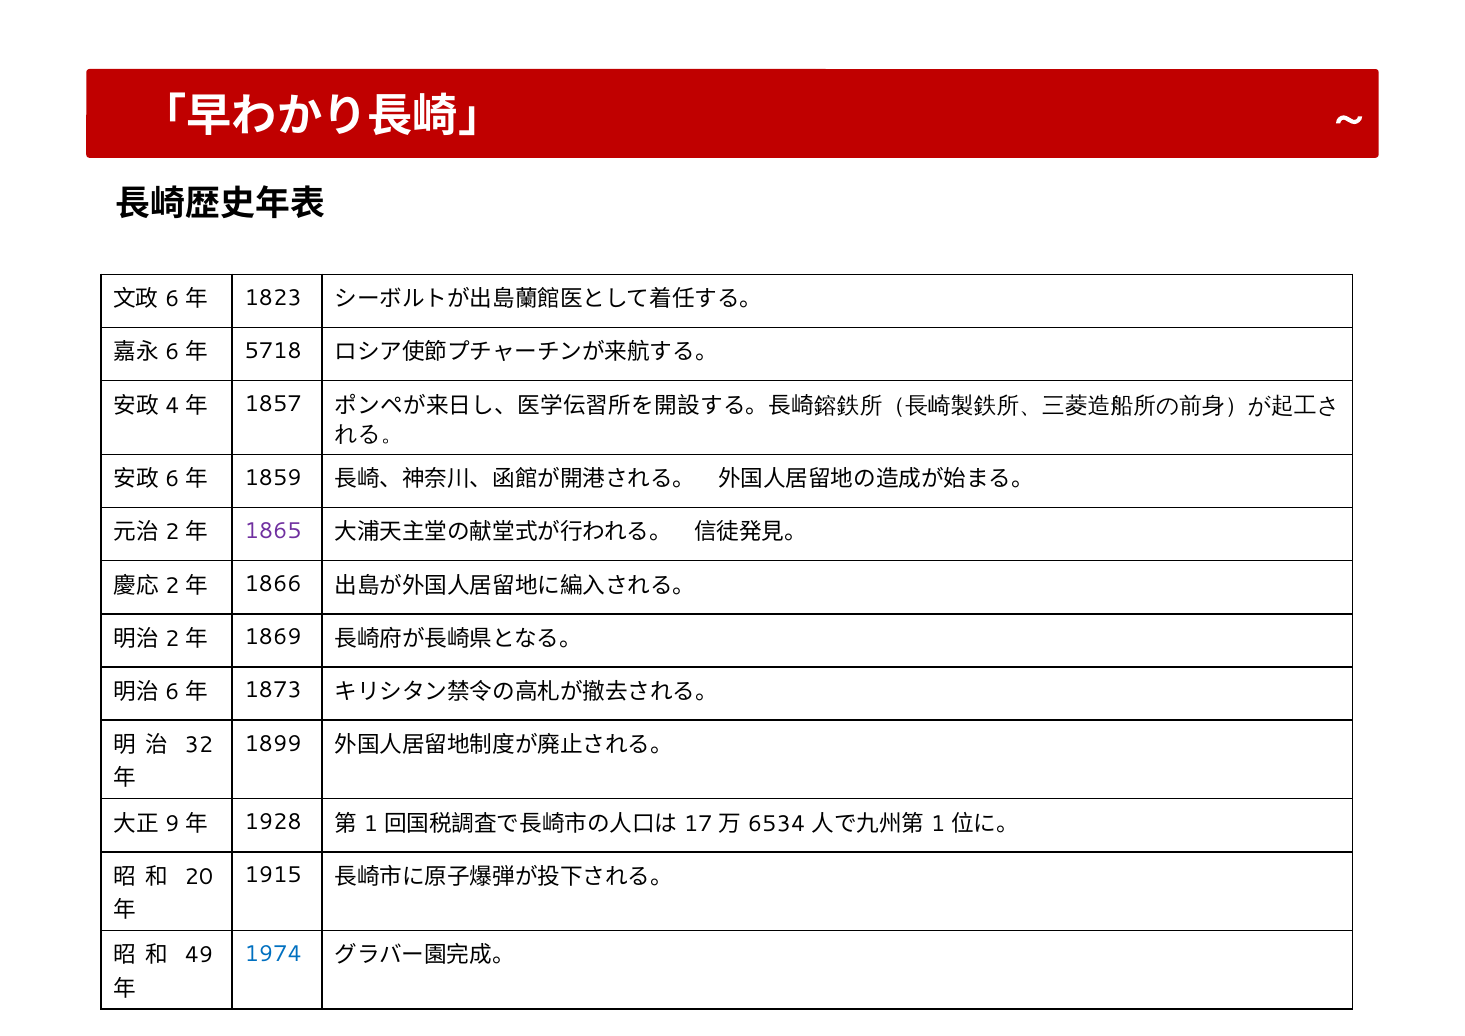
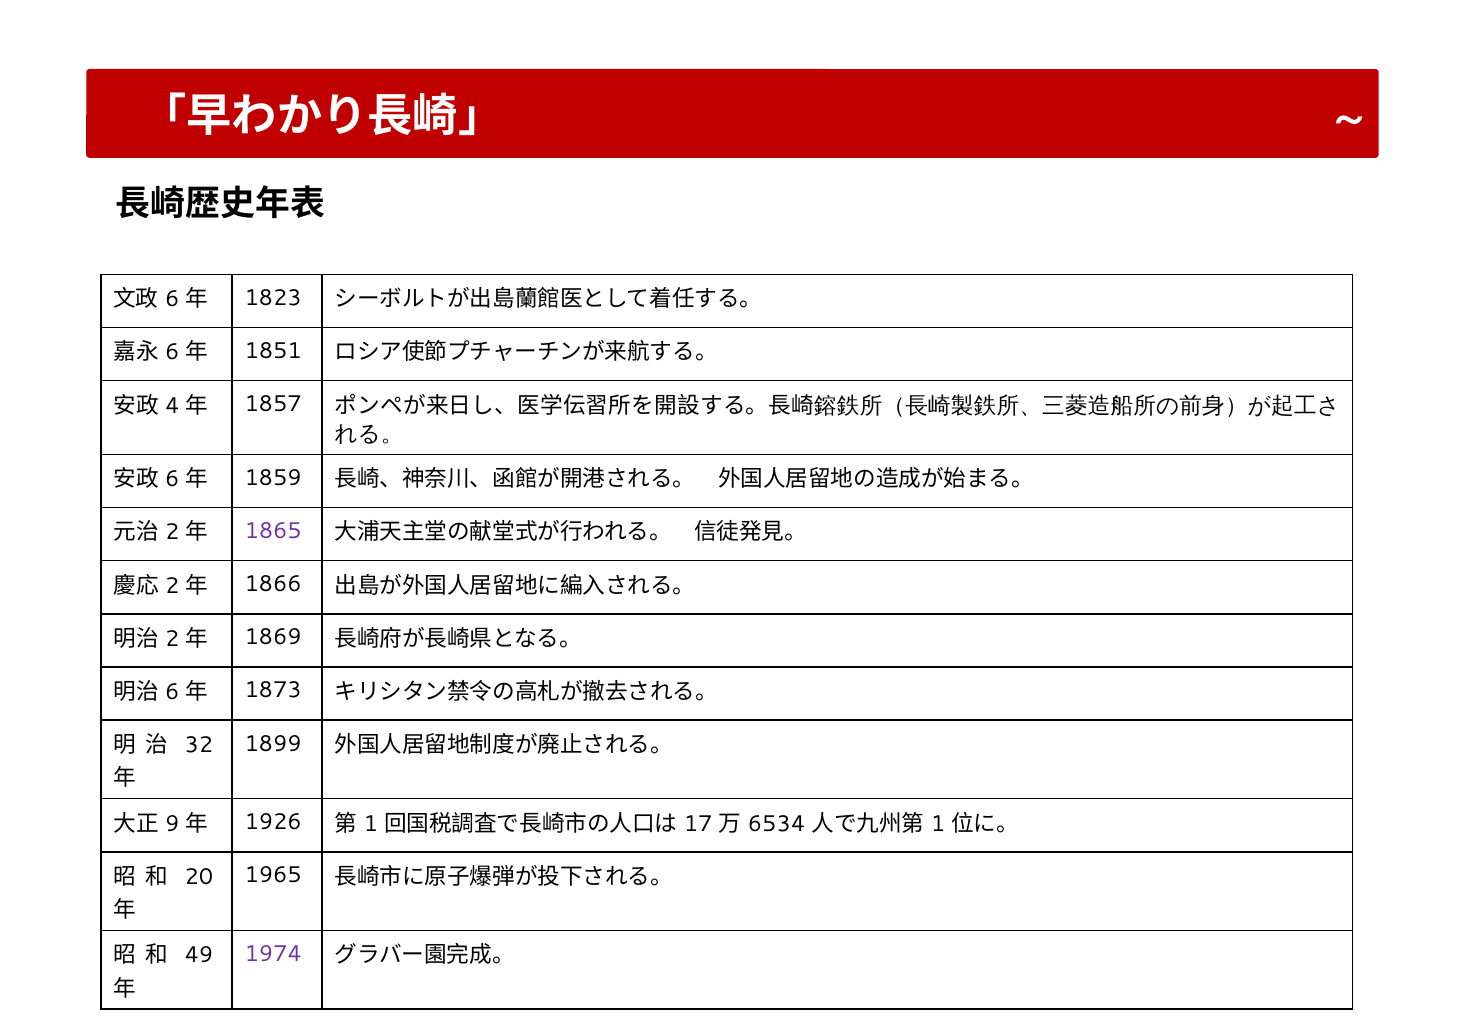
5718: 5718 -> 1851 (273, 351)
1928: 1928 -> 1926 (273, 822)
1915: 1915 -> 1965 (273, 875)
1974 colour: blue -> purple (273, 954)
